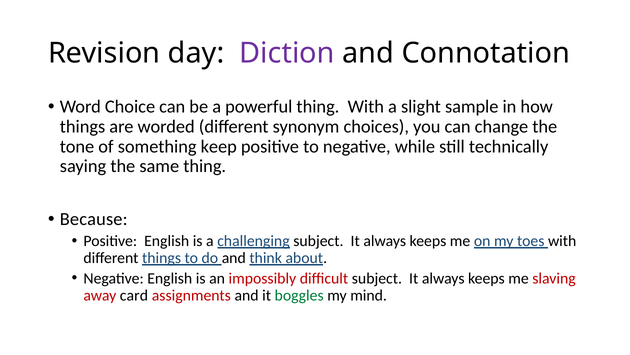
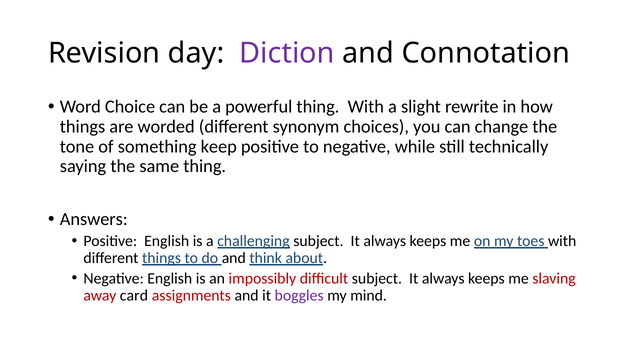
sample: sample -> rewrite (472, 107)
Because: Because -> Answers (94, 219)
boggles colour: green -> purple (299, 295)
